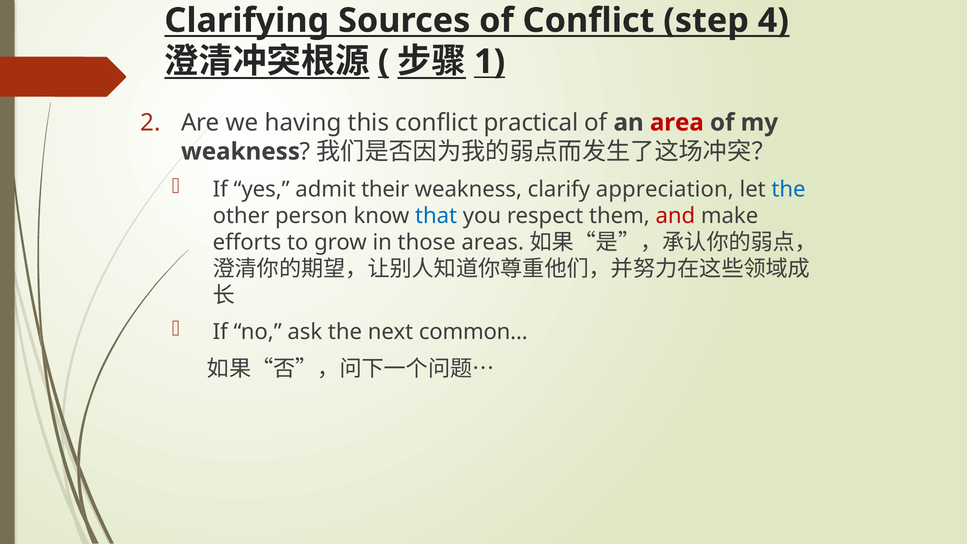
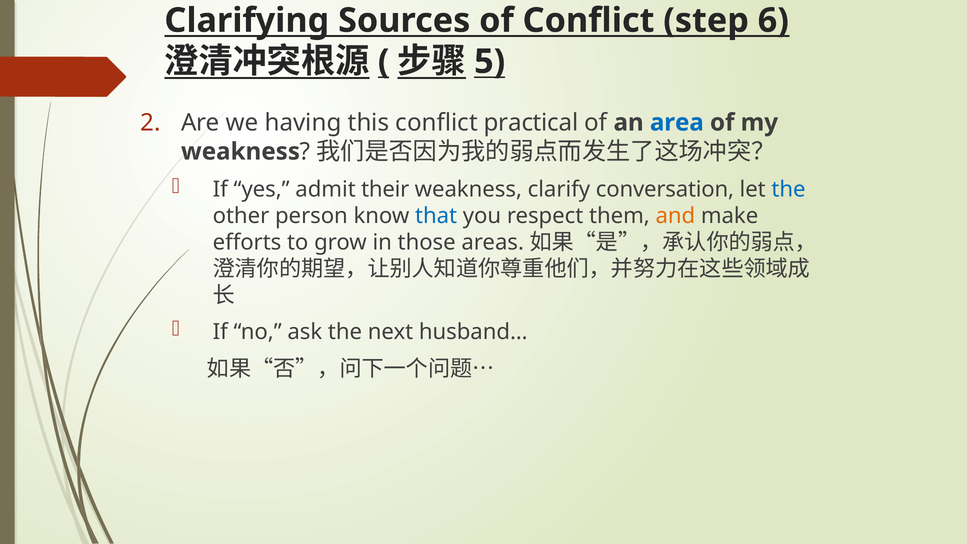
4: 4 -> 6 (773, 21)
1: 1 -> 5 (490, 62)
area colour: red -> blue (677, 123)
appreciation: appreciation -> conversation (665, 189)
and colour: red -> orange (675, 216)
common…: common… -> husband… (473, 332)
